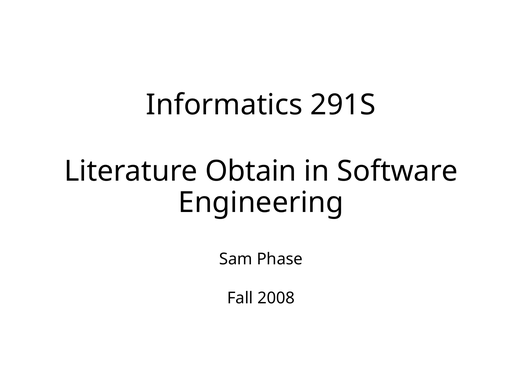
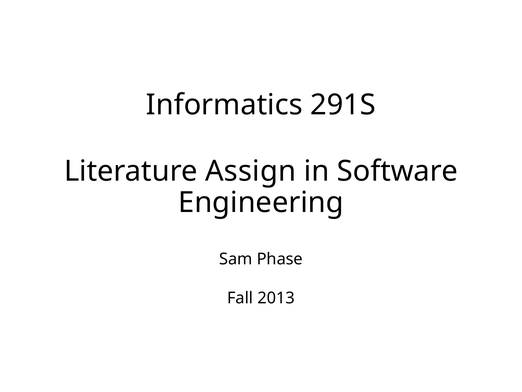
Obtain: Obtain -> Assign (251, 171)
2008: 2008 -> 2013 (276, 298)
